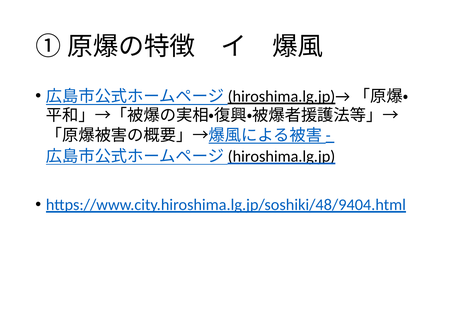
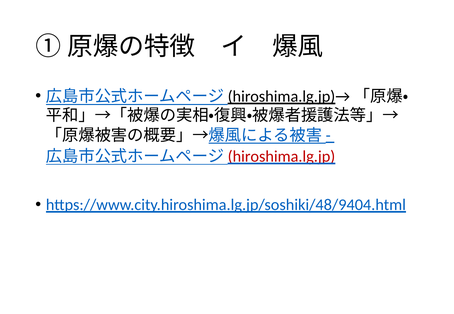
hiroshima.lg.jp colour: black -> red (281, 157)
